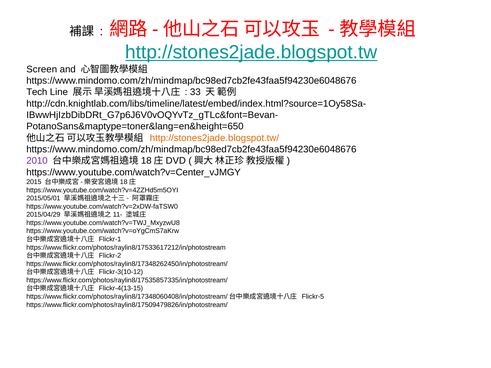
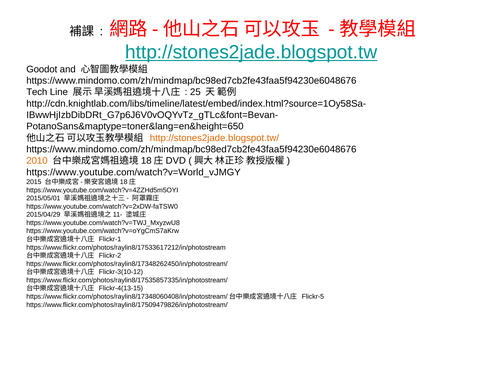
Screen: Screen -> Goodot (42, 69)
33: 33 -> 25 (195, 92)
2010 colour: purple -> orange (37, 161)
https://www.youtube.com/watch?v=Center_vJMGY: https://www.youtube.com/watch?v=Center_vJMGY -> https://www.youtube.com/watch?v=World_vJMGY (134, 172)
